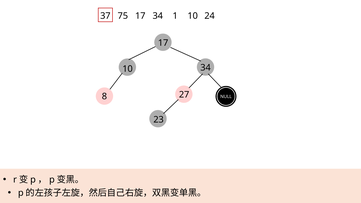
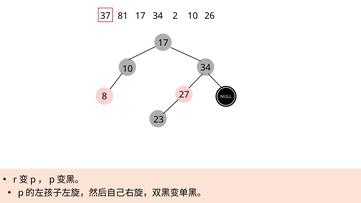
75: 75 -> 81 (123, 16)
1: 1 -> 2 (175, 16)
24: 24 -> 26 (210, 16)
